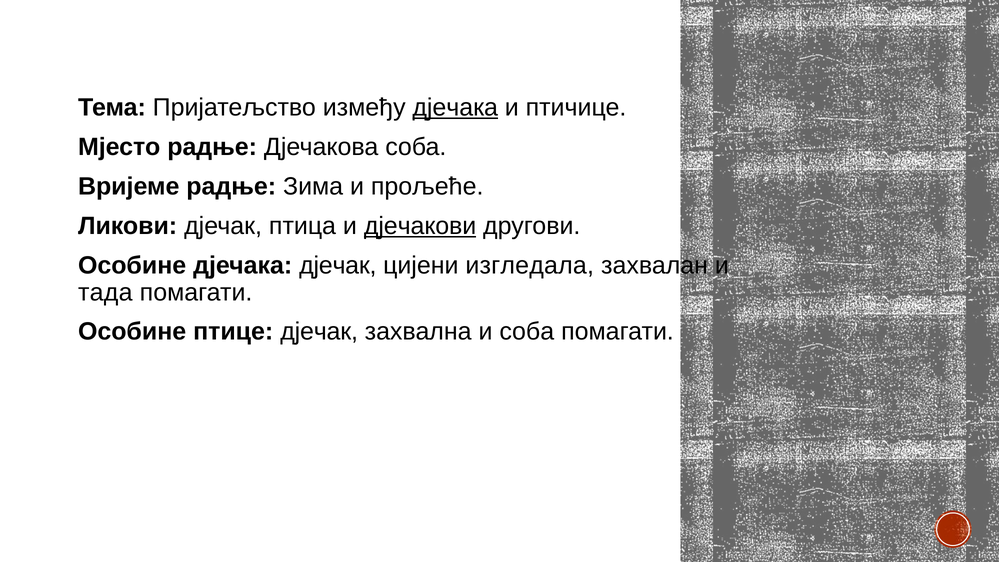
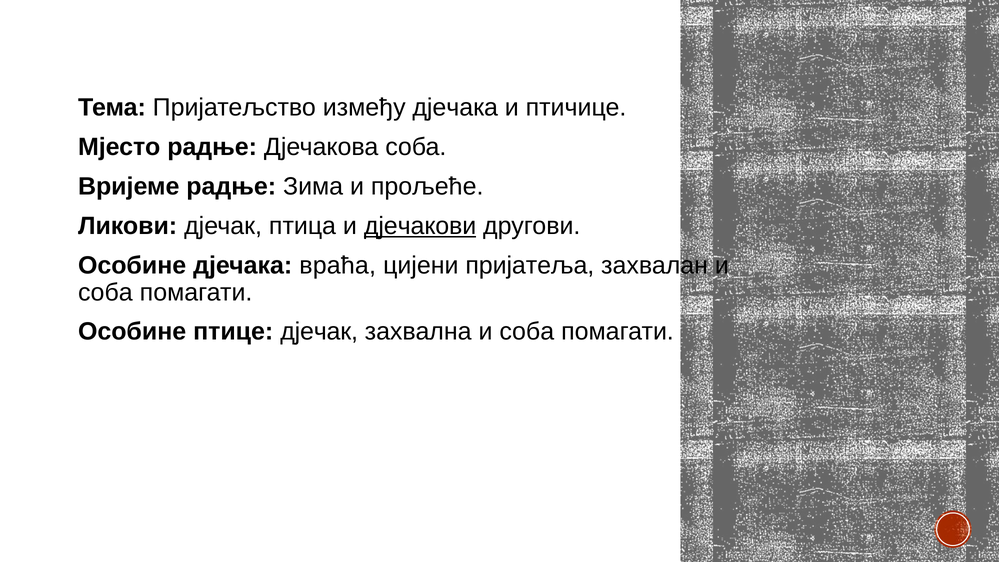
дјечака underline: present -> none (455, 108)
дјечака дјечак: дјечак -> враћа (338, 265)
изгледала: изгледала -> пријатеља (530, 265)
тада: тада -> соба (105, 292)
